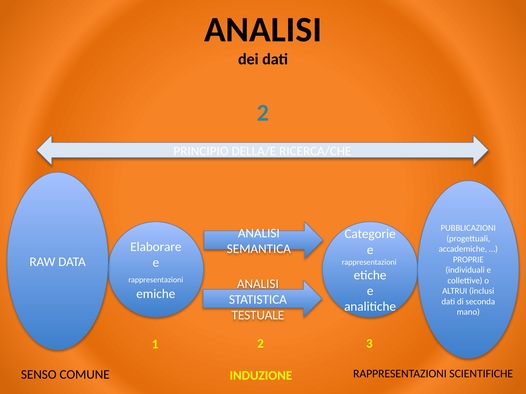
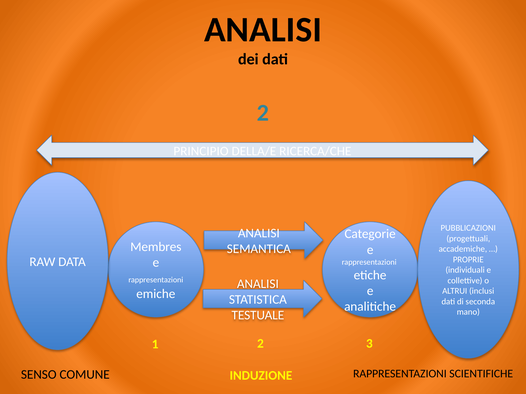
Elaborare: Elaborare -> Membres (156, 247)
